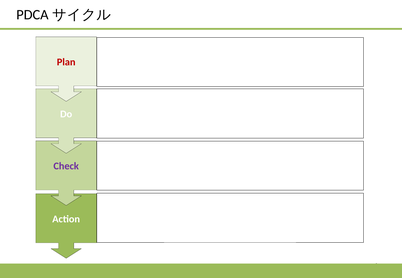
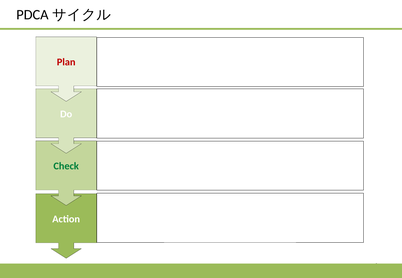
Check colour: purple -> green (66, 166)
